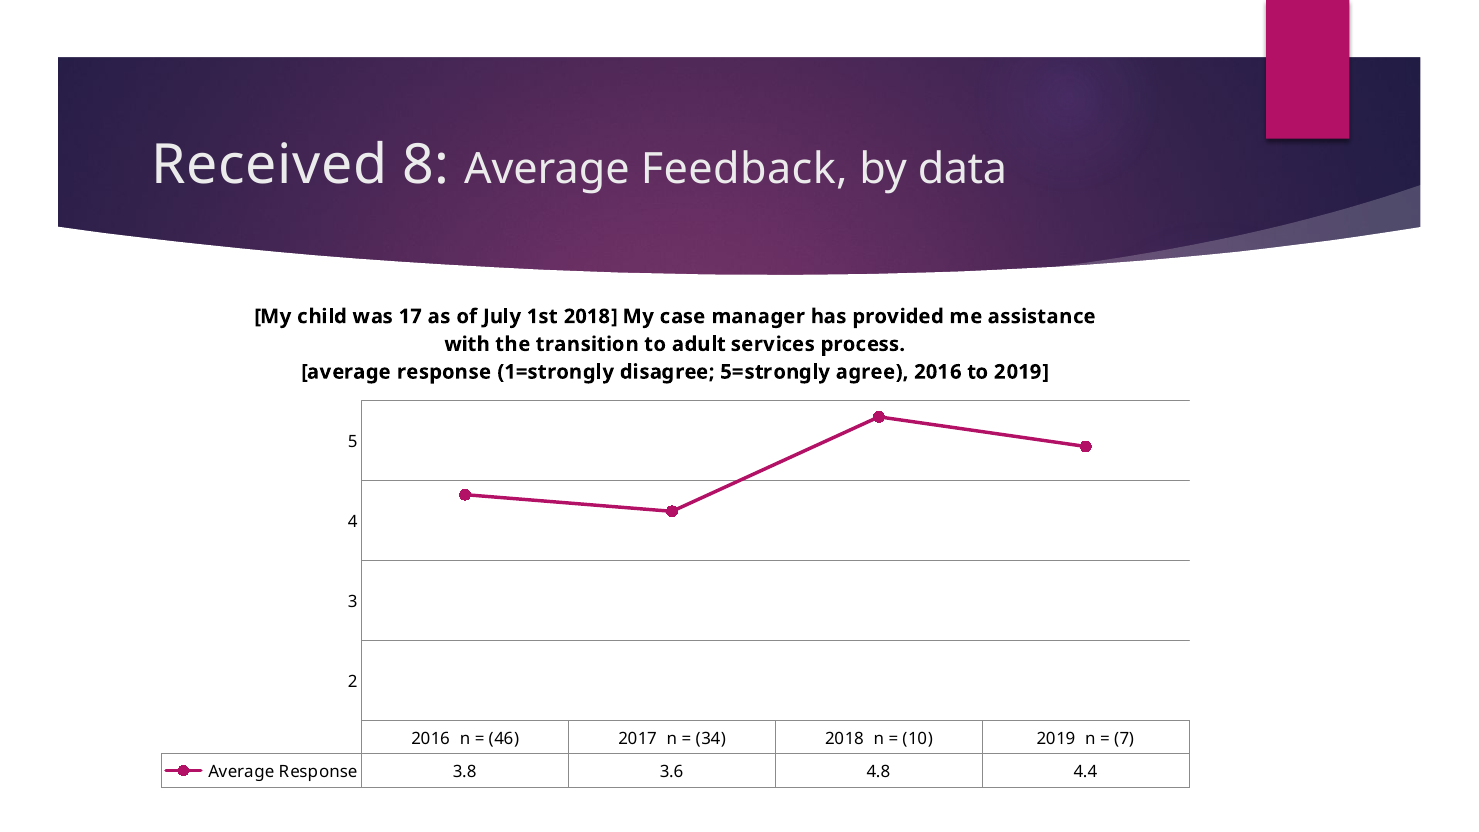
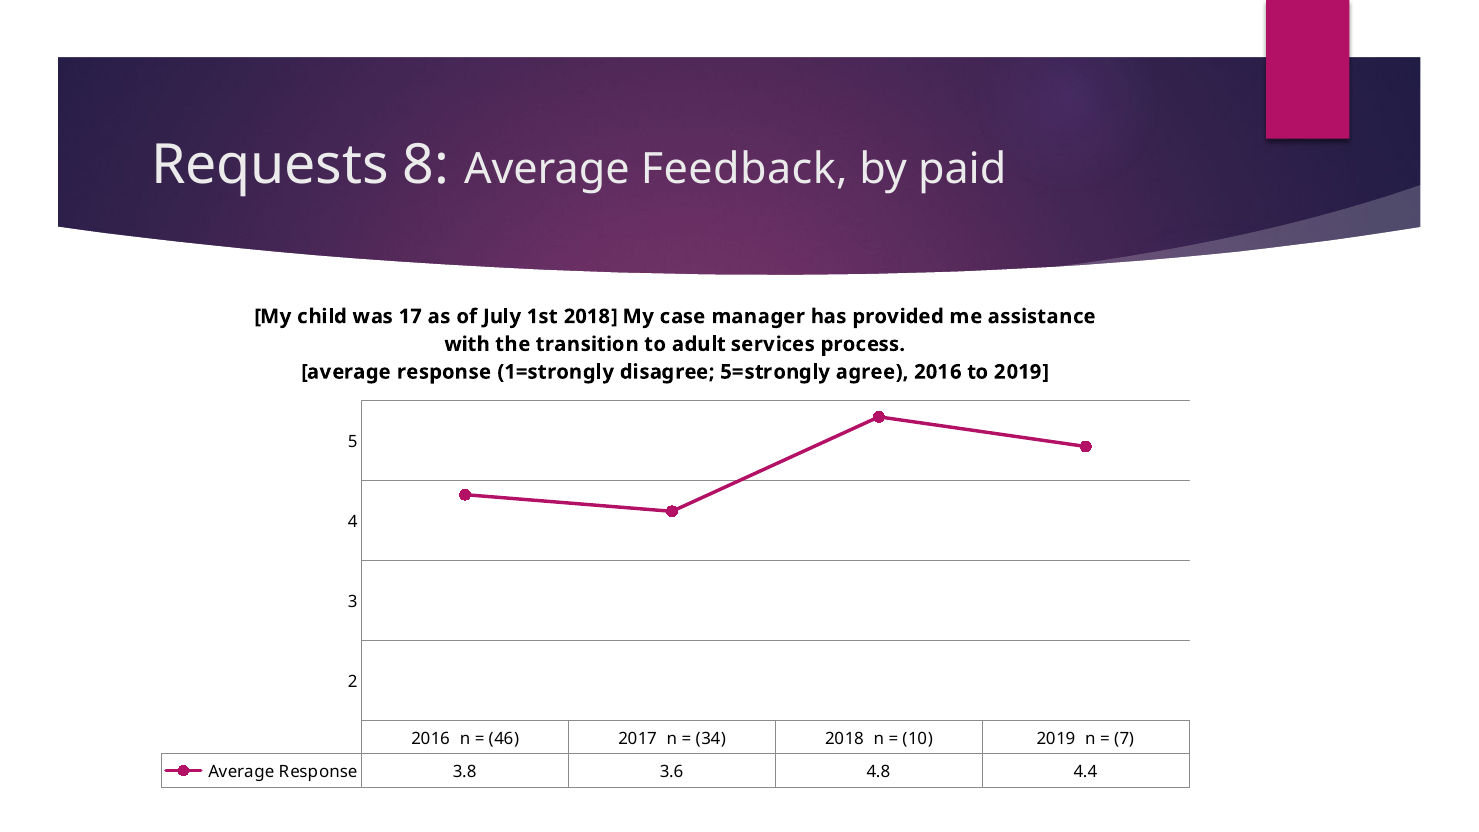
Received: Received -> Requests (270, 165)
data: data -> paid (962, 169)
